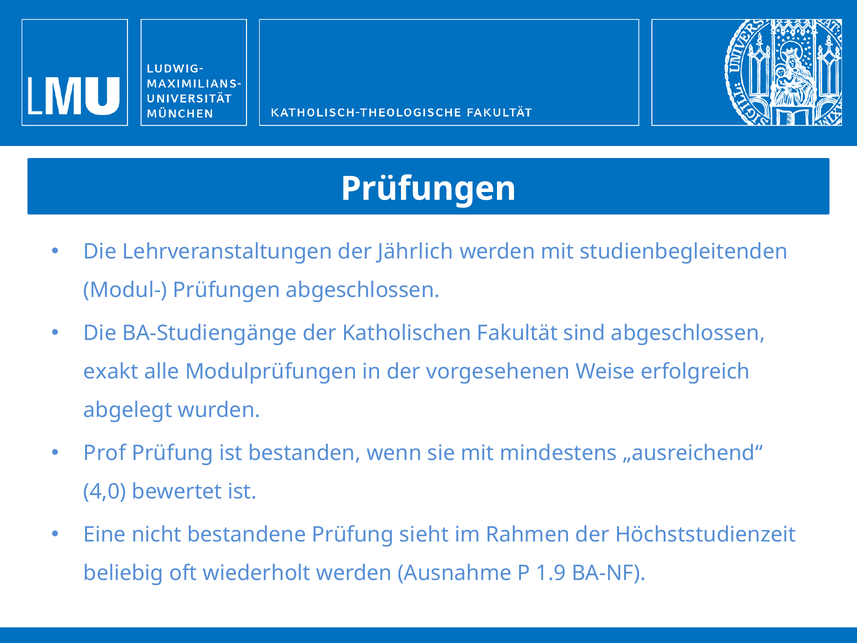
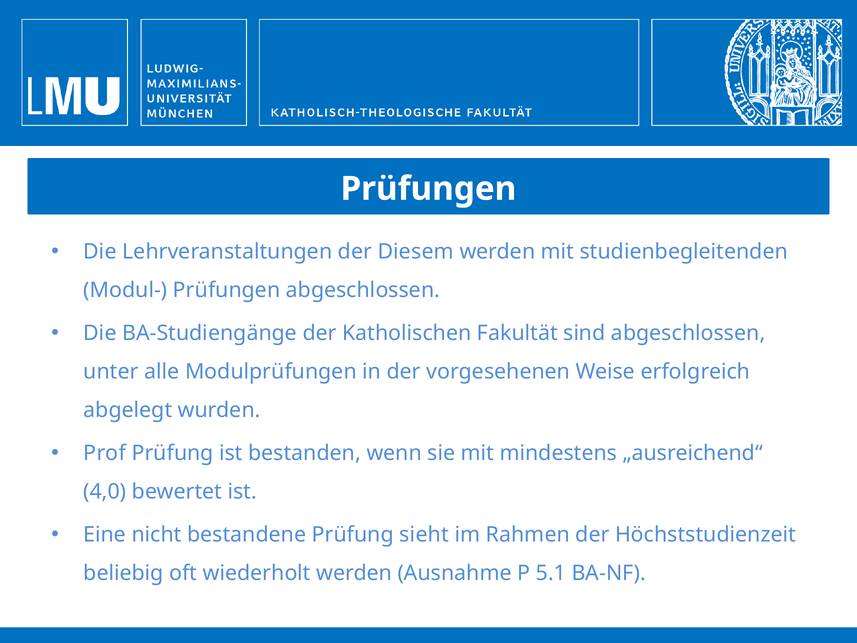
Jährlich: Jährlich -> Diesem (416, 252)
exakt: exakt -> unter (111, 372)
1.9: 1.9 -> 5.1 (551, 573)
